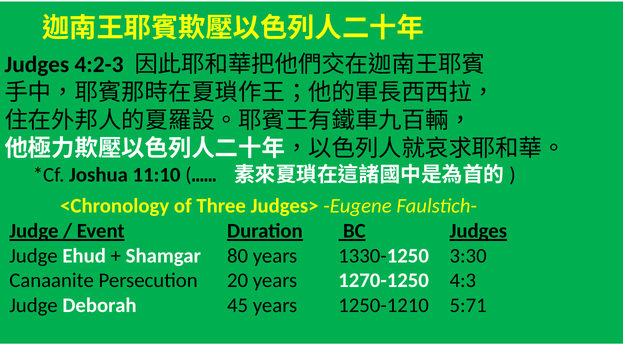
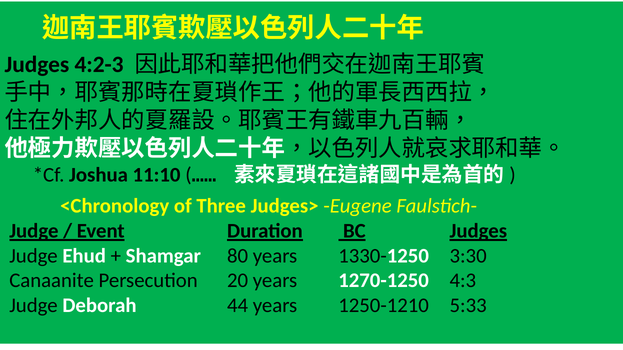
45: 45 -> 44 (238, 306)
5:71: 5:71 -> 5:33 (468, 306)
